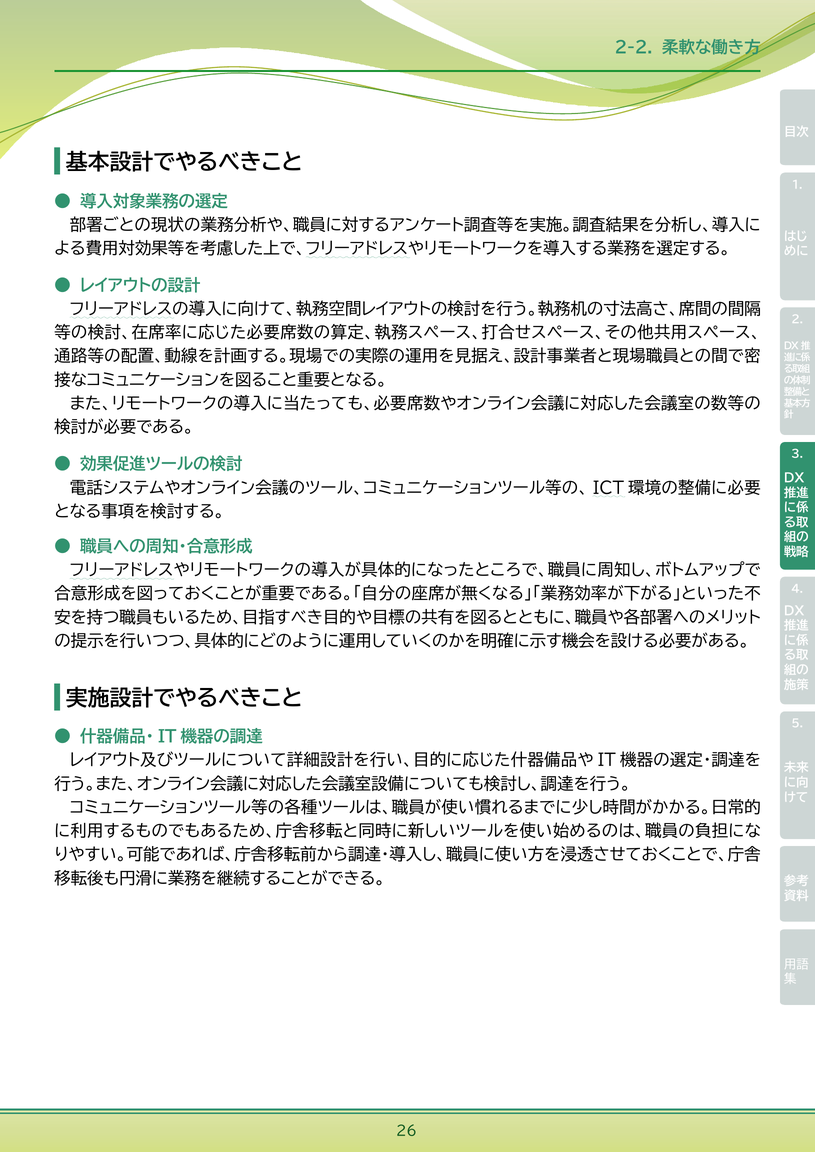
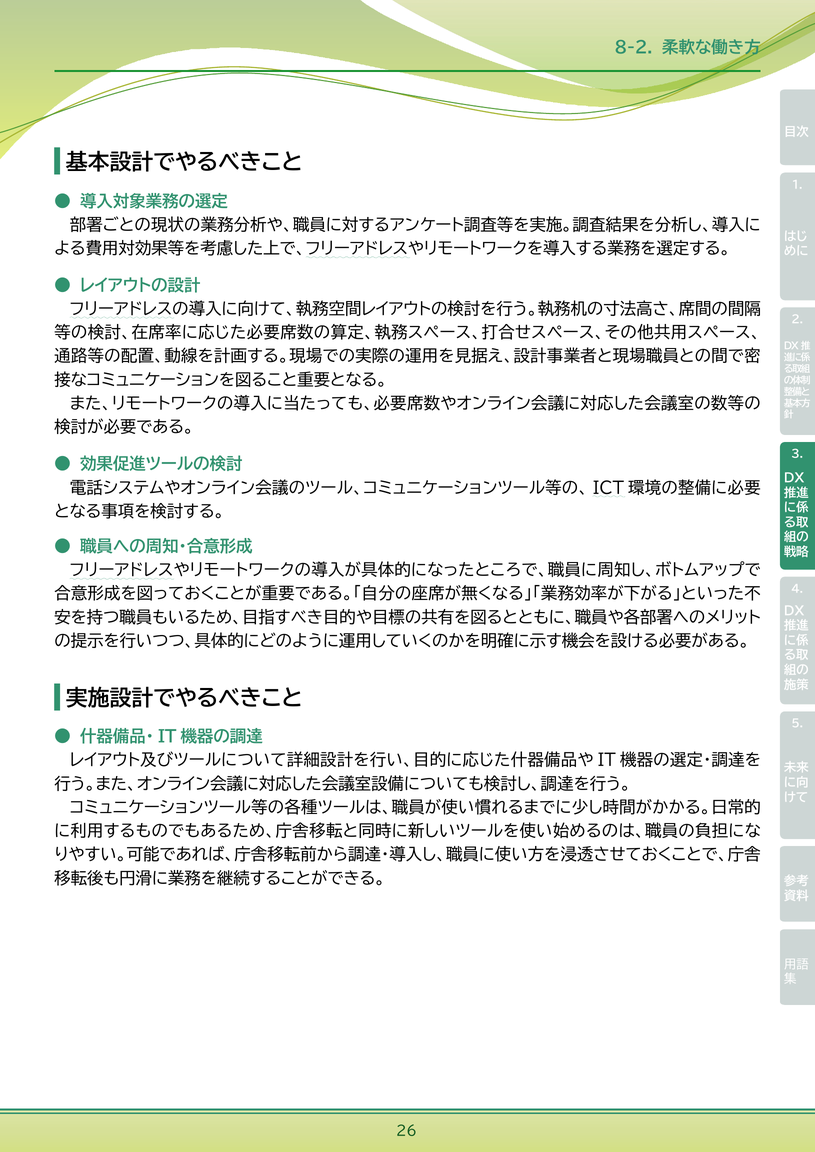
2-2: 2-2 -> 8-2 (634, 48)
